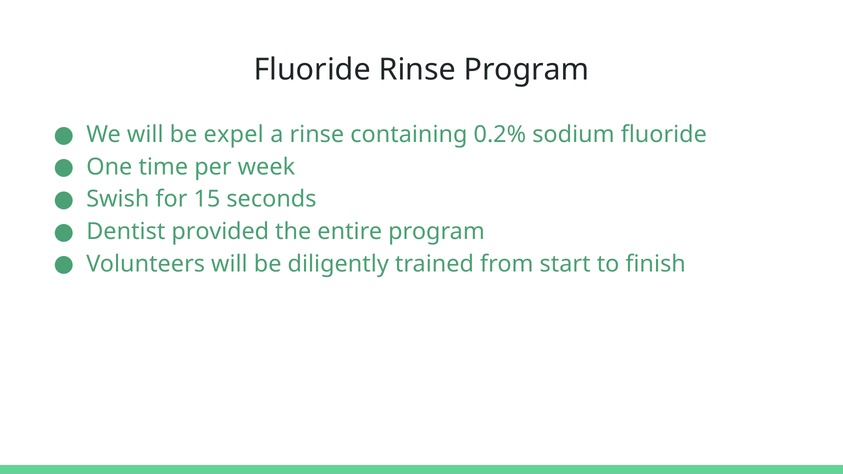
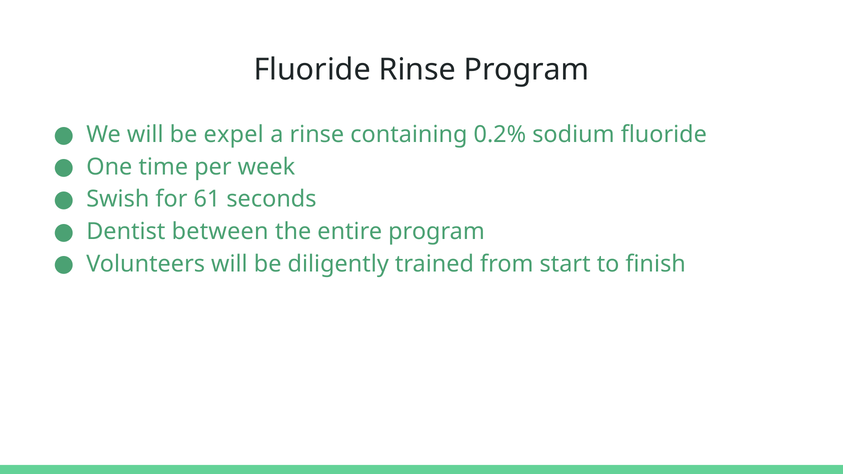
15: 15 -> 61 (207, 199)
provided: provided -> between (220, 232)
